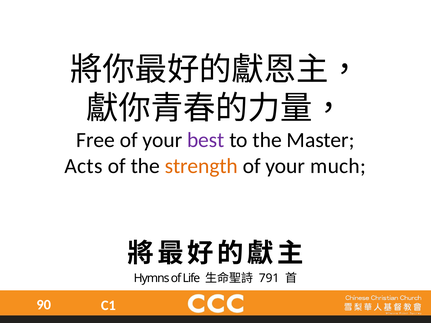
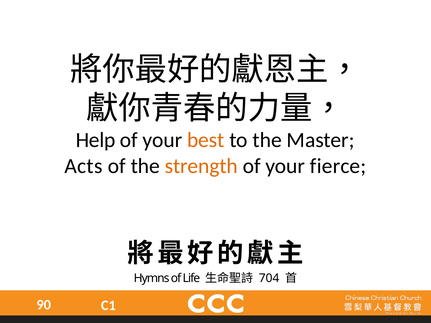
Free: Free -> Help (96, 140)
best colour: purple -> orange (206, 140)
much: much -> fierce (338, 166)
791: 791 -> 704 (269, 278)
